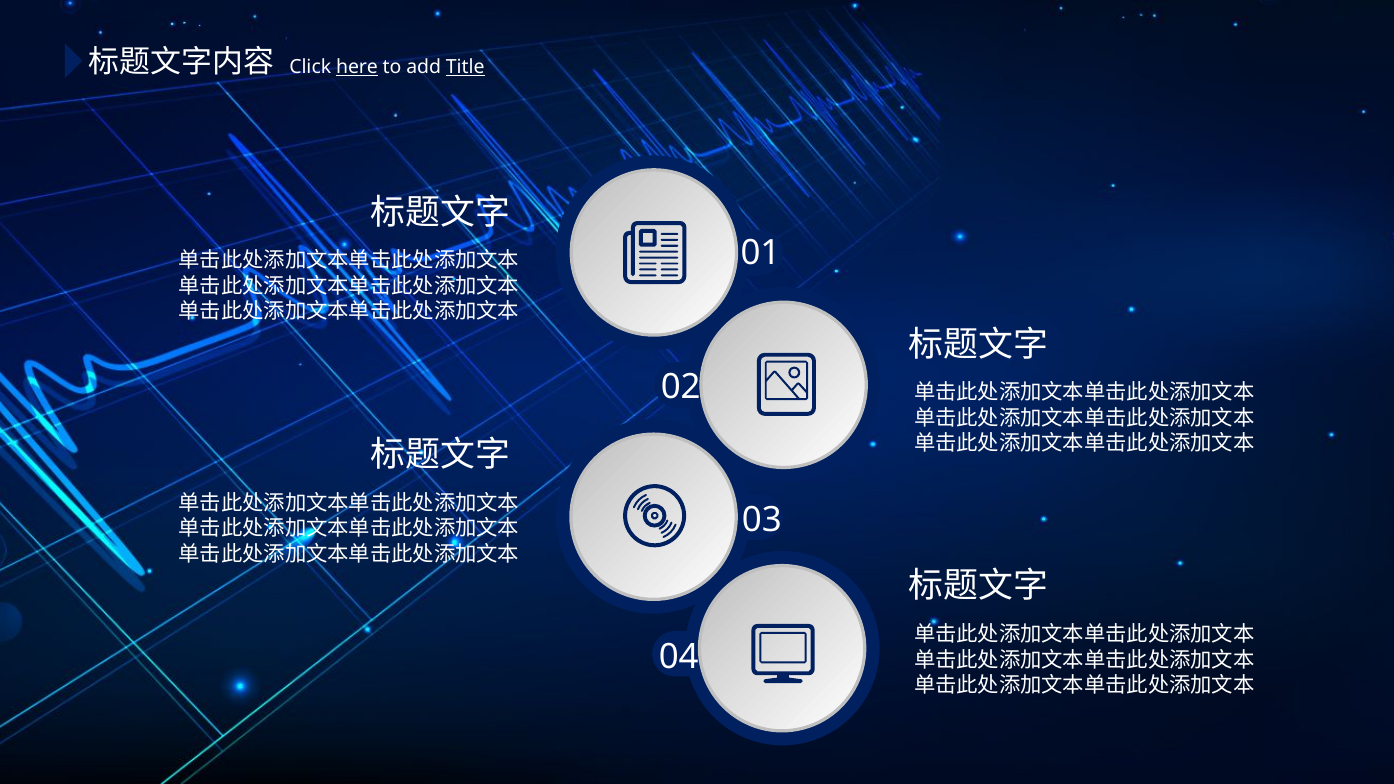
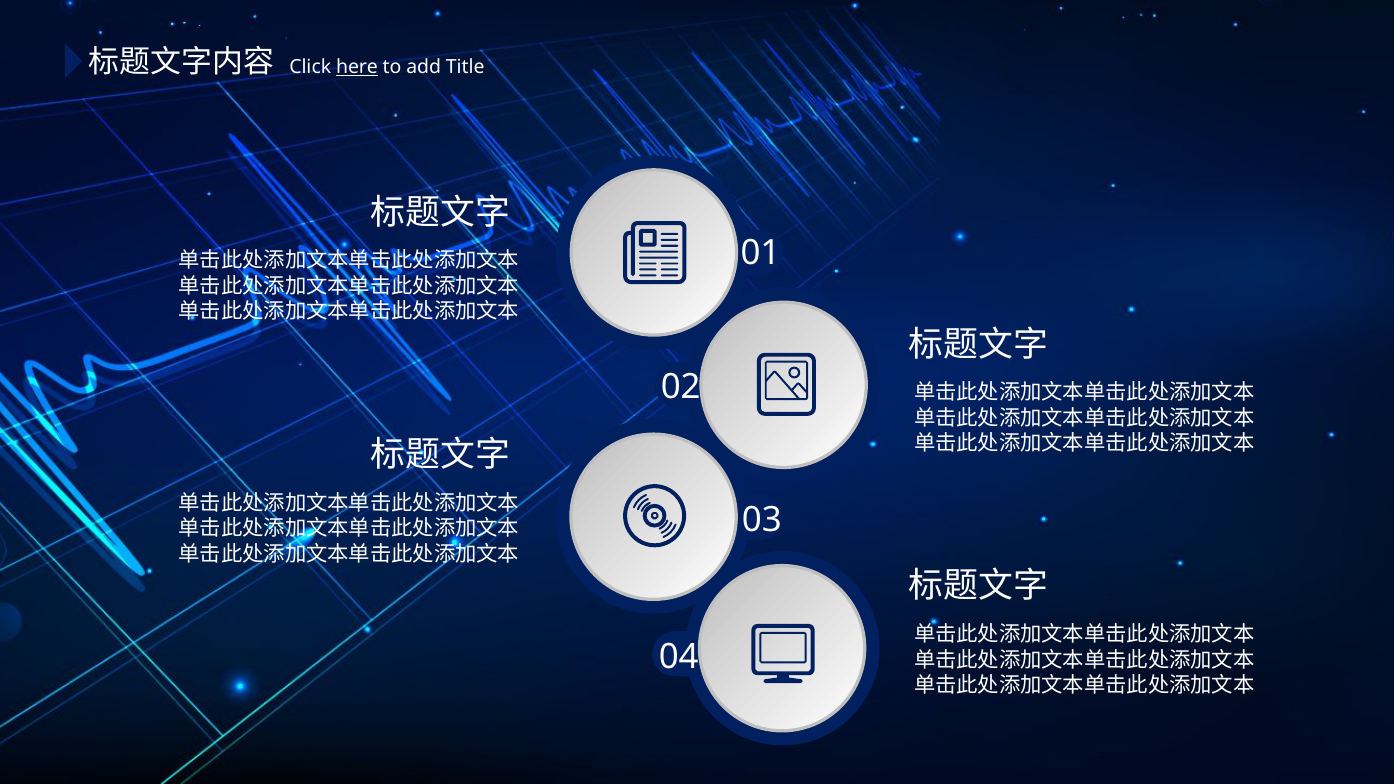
Title underline: present -> none (465, 67)
